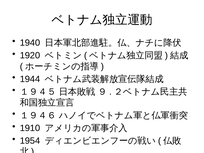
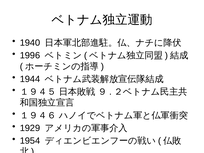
1920: 1920 -> 1996 (30, 55)
1910: 1910 -> 1929 (30, 128)
